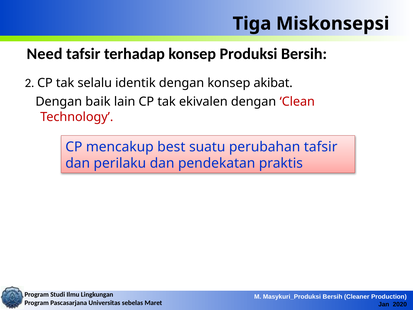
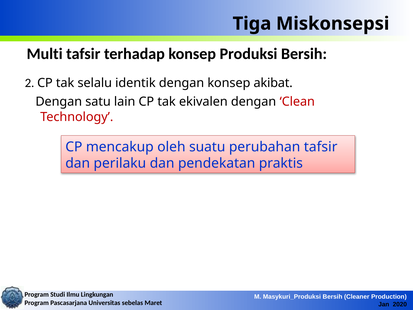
Need: Need -> Multi (45, 54)
baik: baik -> satu (98, 102)
best: best -> oleh (171, 147)
